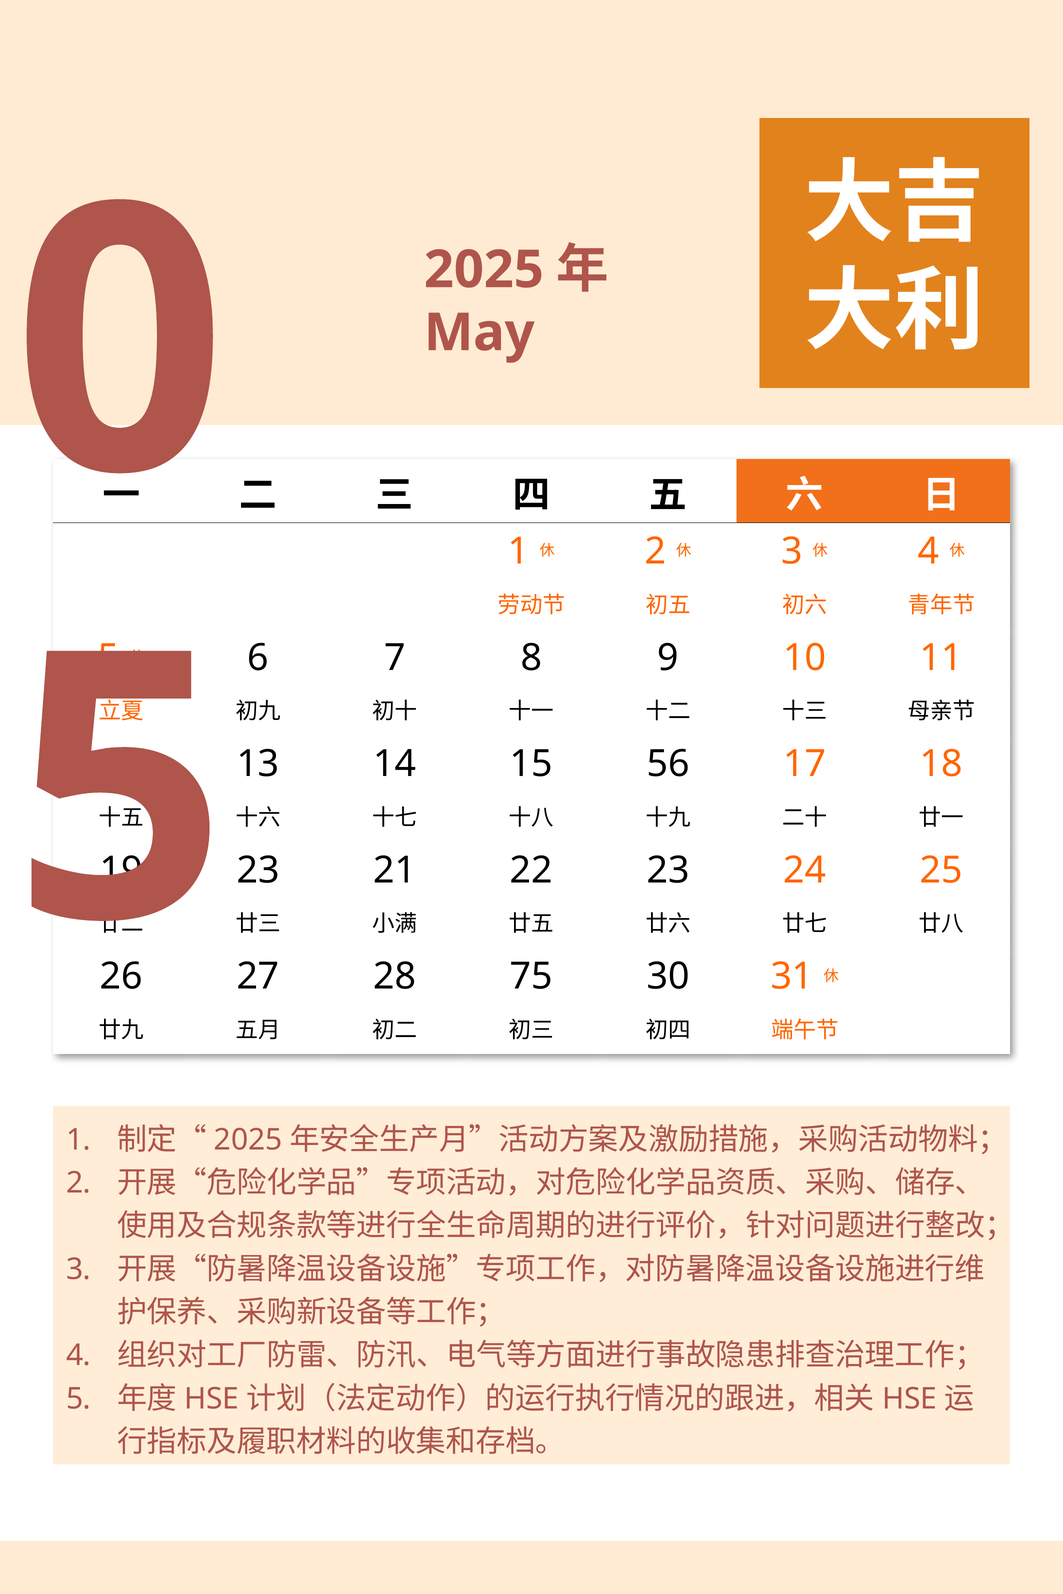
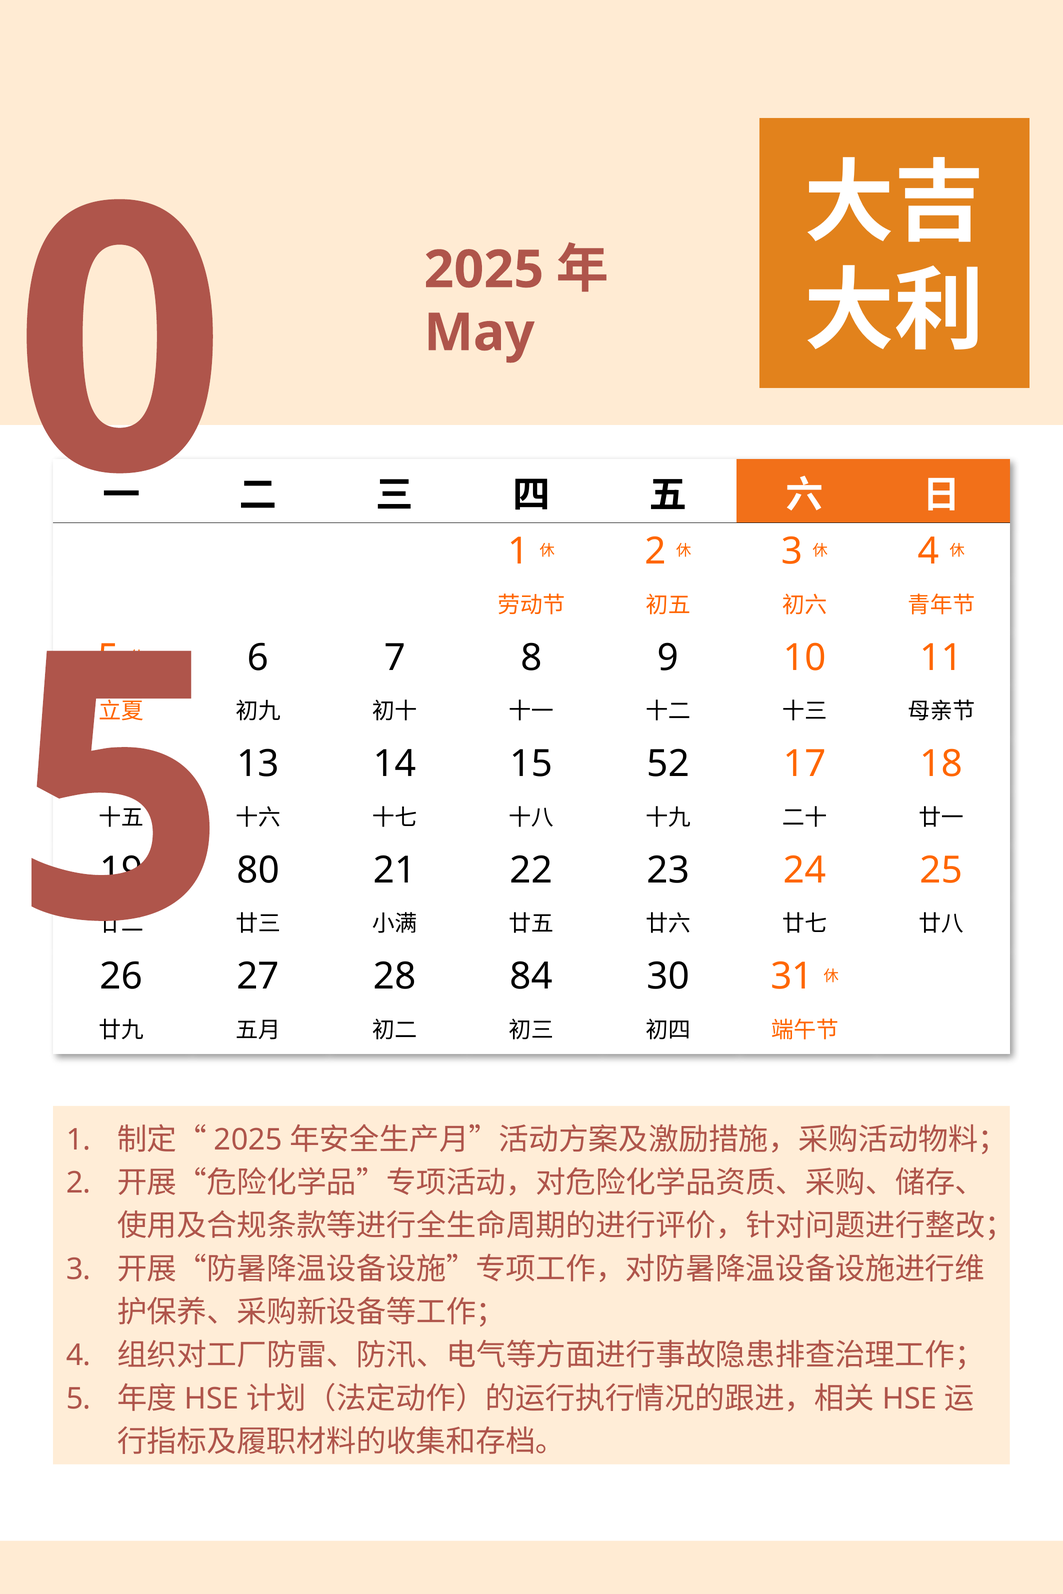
56: 56 -> 52 (668, 764)
23: 23 -> 80 (258, 871)
75: 75 -> 84 (531, 977)
